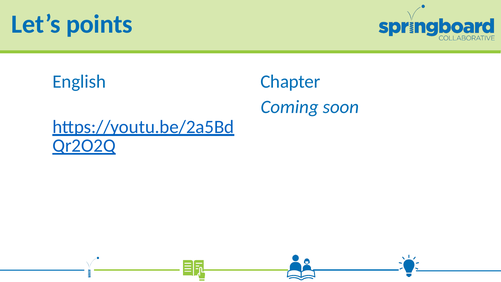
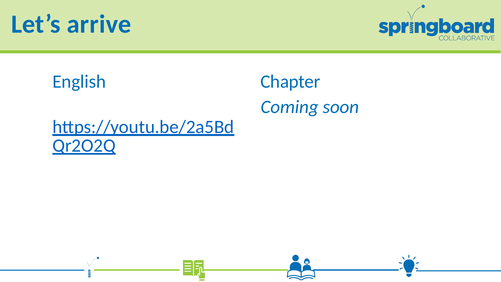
points: points -> arrive (99, 24)
